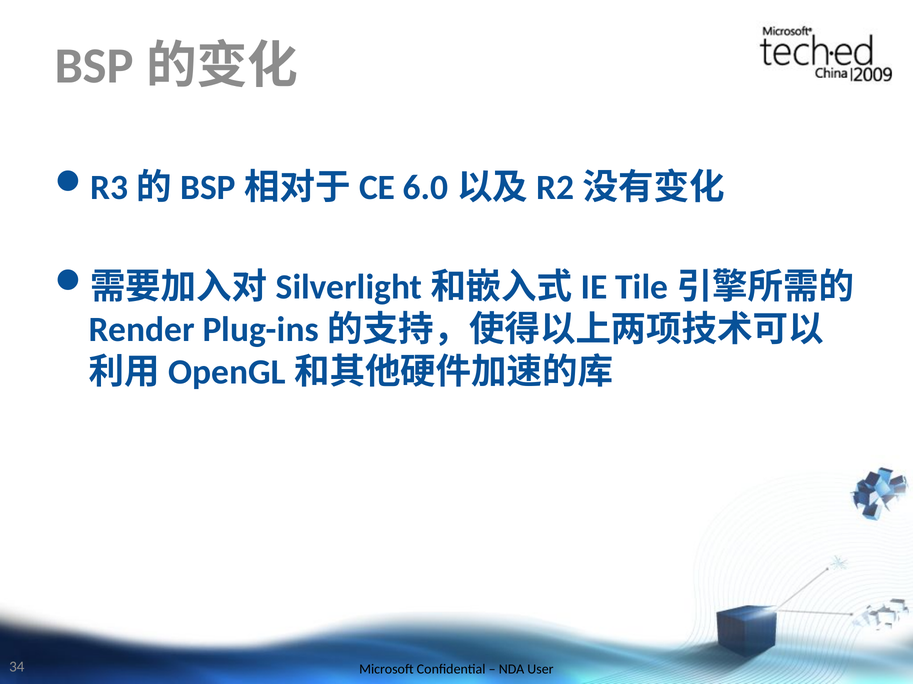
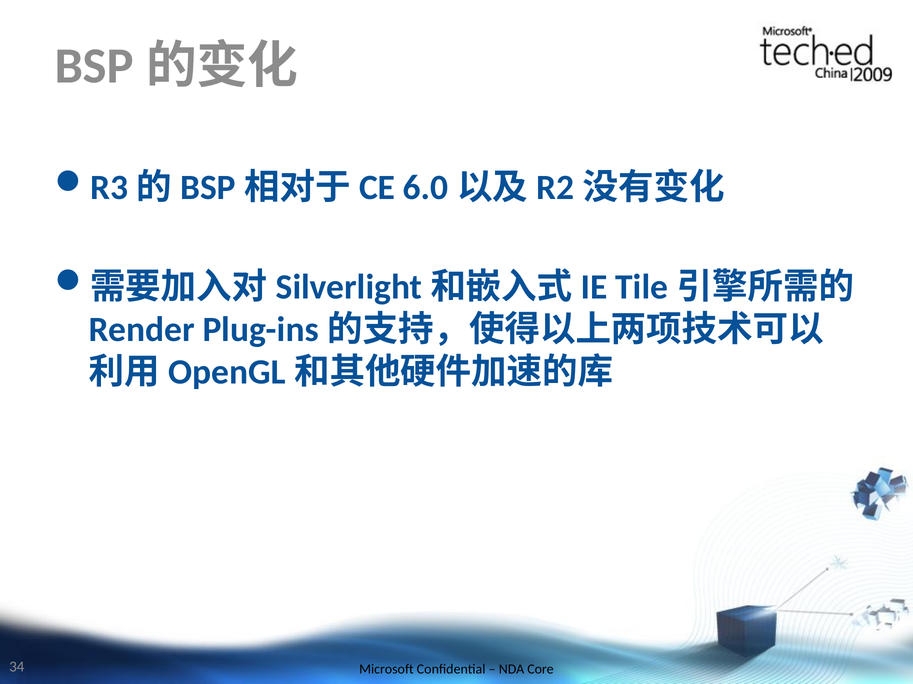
User: User -> Core (541, 670)
